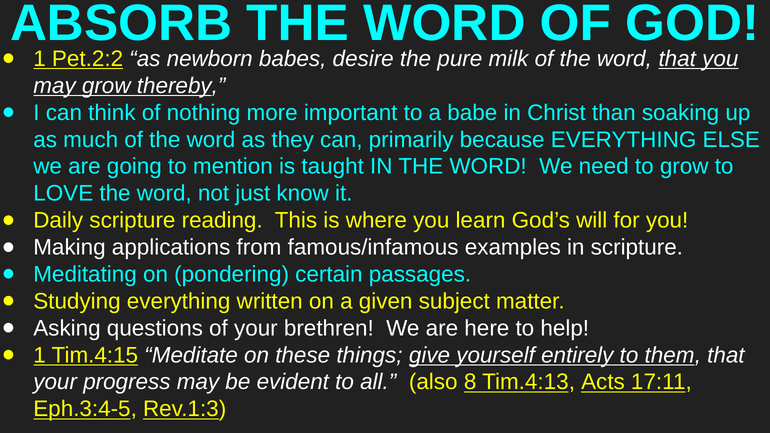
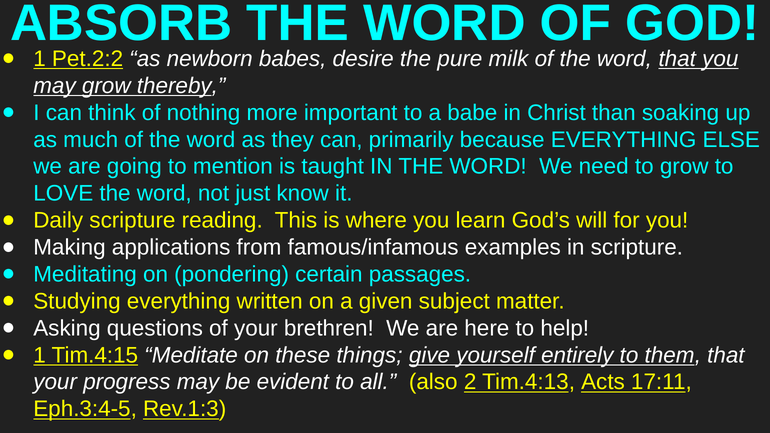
8: 8 -> 2 (470, 382)
